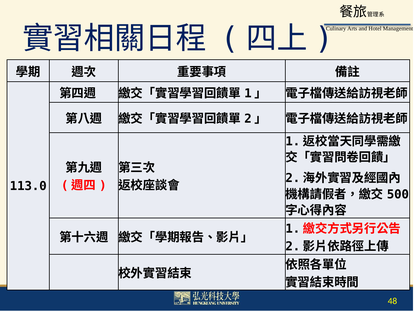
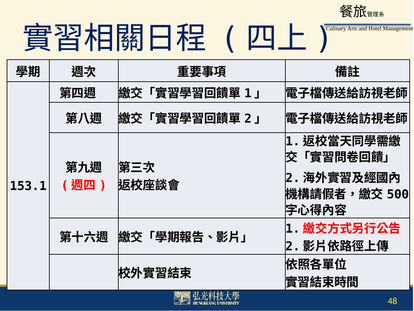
113.0: 113.0 -> 153.1 (28, 186)
